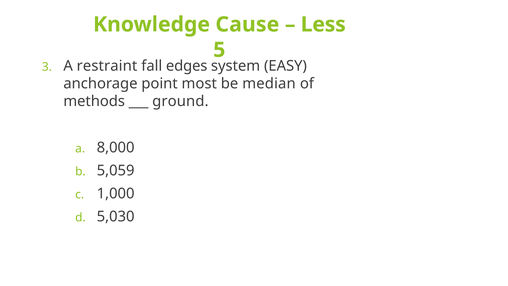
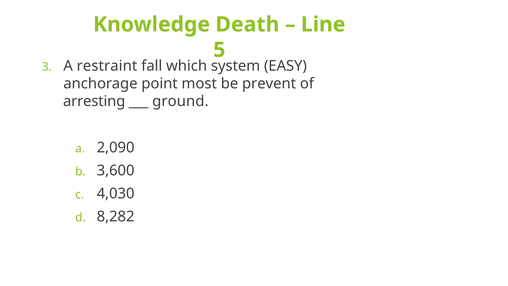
Cause: Cause -> Death (247, 24)
Less: Less -> Line (323, 24)
edges: edges -> which (187, 66)
median: median -> prevent (269, 84)
methods: methods -> arresting (94, 101)
8,000: 8,000 -> 2,090 (116, 147)
5,059: 5,059 -> 3,600 (116, 170)
1,000: 1,000 -> 4,030 (116, 193)
5,030: 5,030 -> 8,282 (116, 216)
